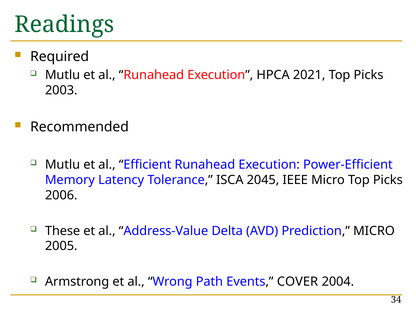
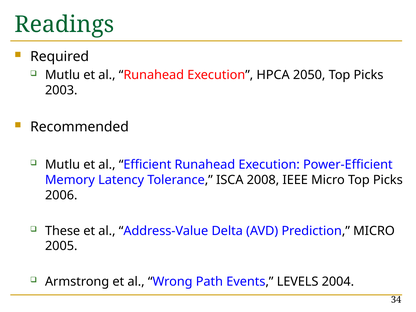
2021: 2021 -> 2050 (309, 75)
2045: 2045 -> 2008 (263, 180)
COVER: COVER -> LEVELS (298, 282)
